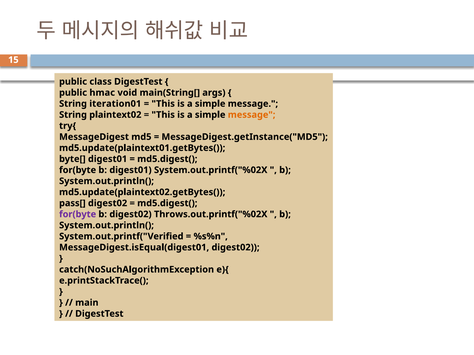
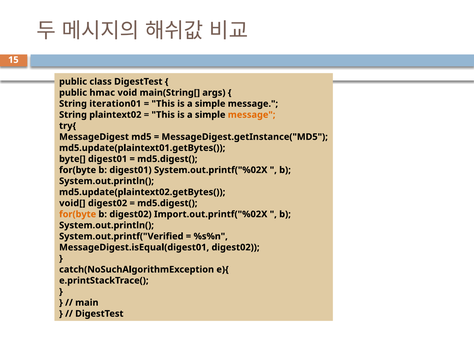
pass[: pass[ -> void[ (72, 203)
for(byte colour: purple -> orange (78, 215)
Throws.out.printf("%02X: Throws.out.printf("%02X -> Import.out.printf("%02X (211, 215)
